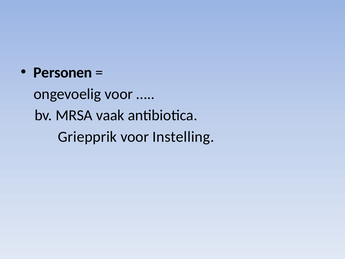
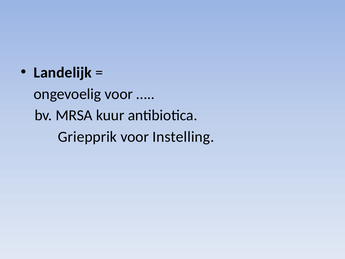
Personen: Personen -> Landelijk (63, 72)
vaak: vaak -> kuur (110, 115)
